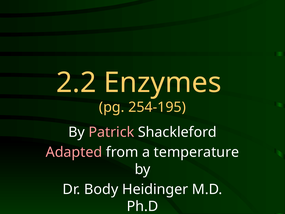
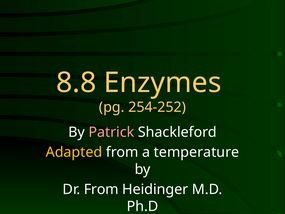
2.2: 2.2 -> 8.8 (76, 83)
254-195: 254-195 -> 254-252 (157, 107)
Adapted colour: pink -> yellow (74, 152)
Dr Body: Body -> From (101, 189)
